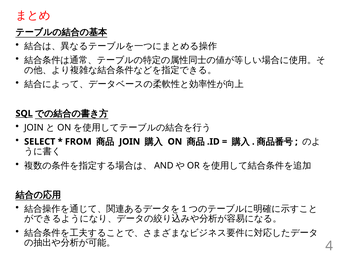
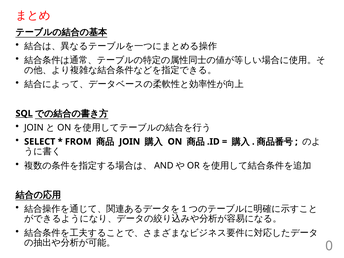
4: 4 -> 0 (329, 246)
